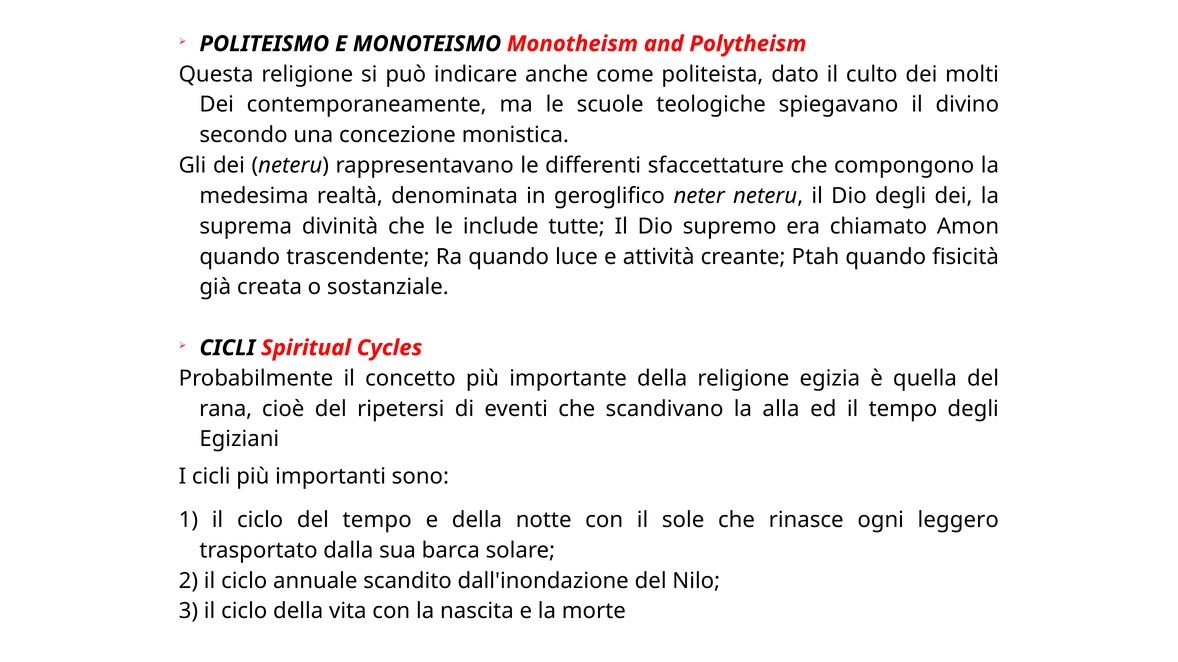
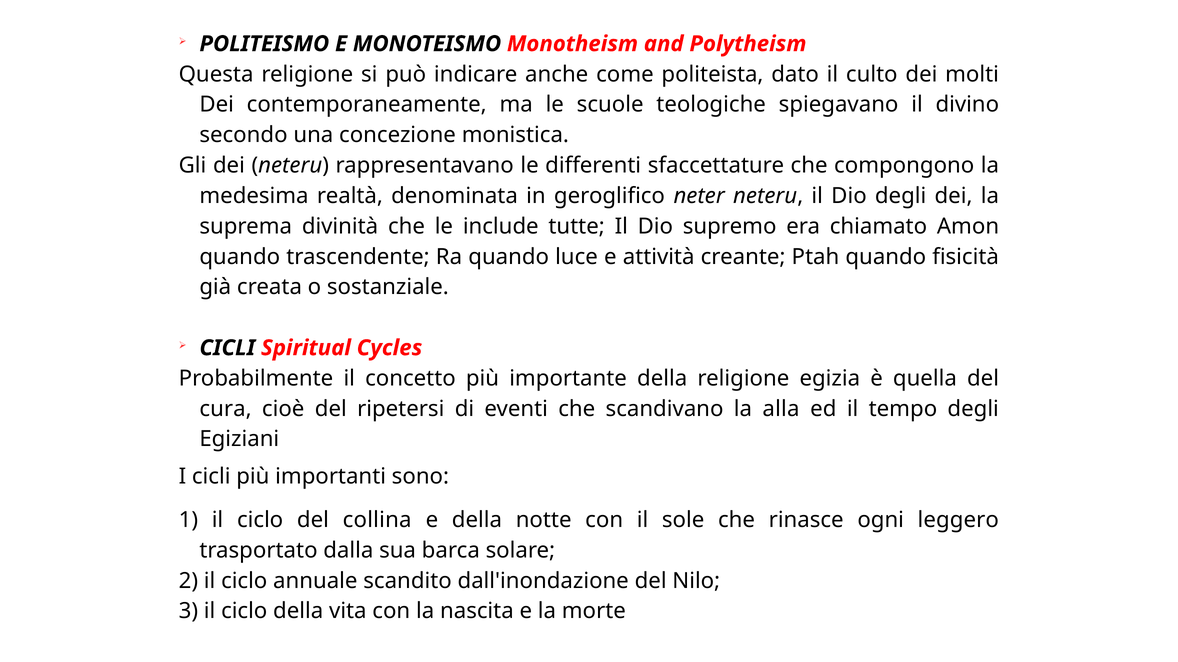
rana: rana -> cura (226, 409)
del tempo: tempo -> collina (377, 520)
